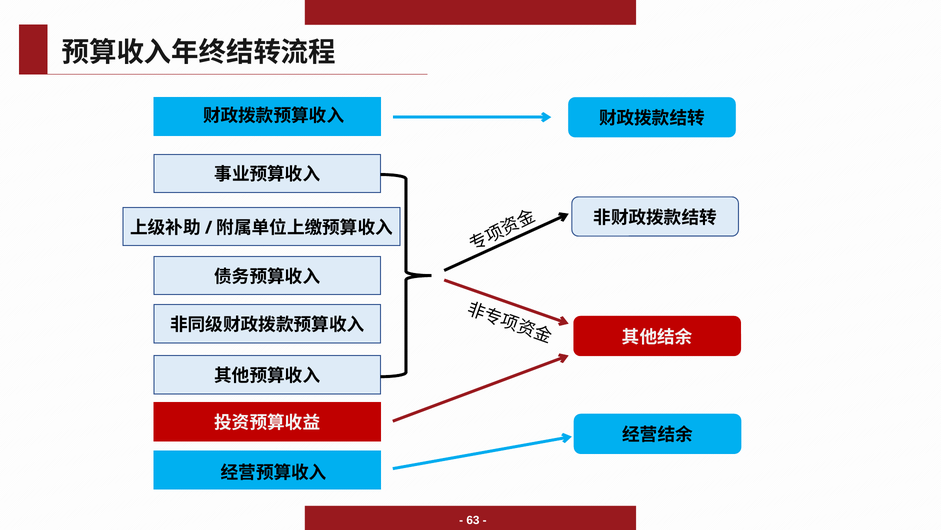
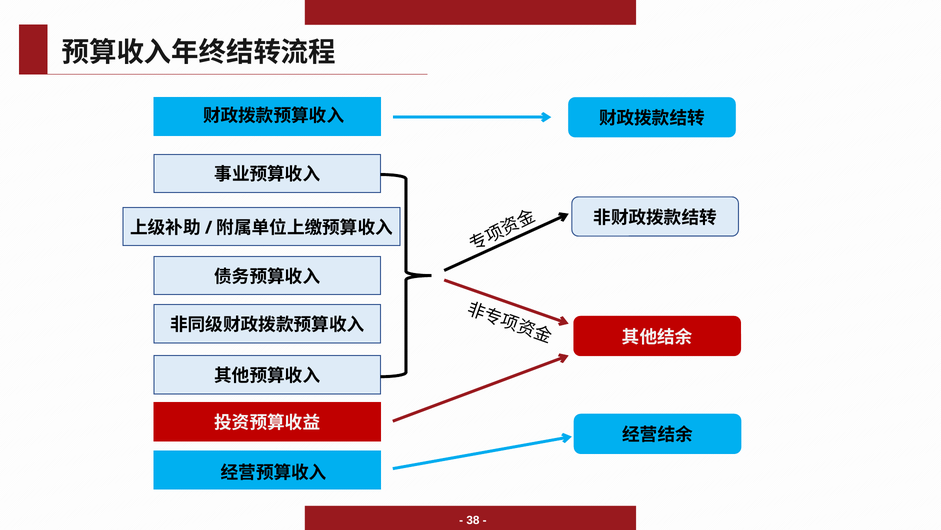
63: 63 -> 38 (473, 520)
